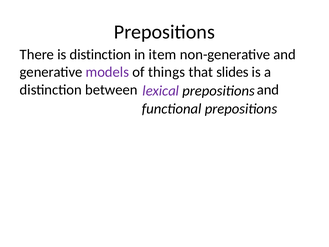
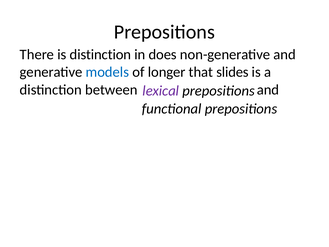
item: item -> does (163, 55)
models colour: purple -> blue (107, 72)
things: things -> longer (167, 72)
